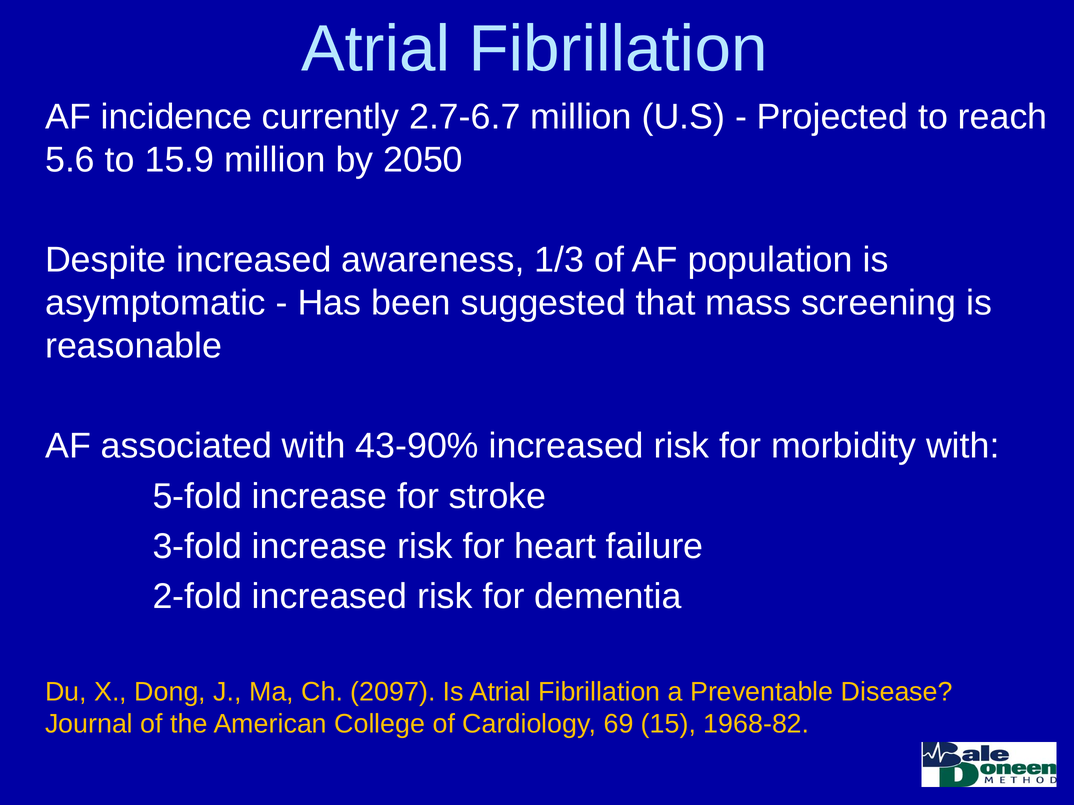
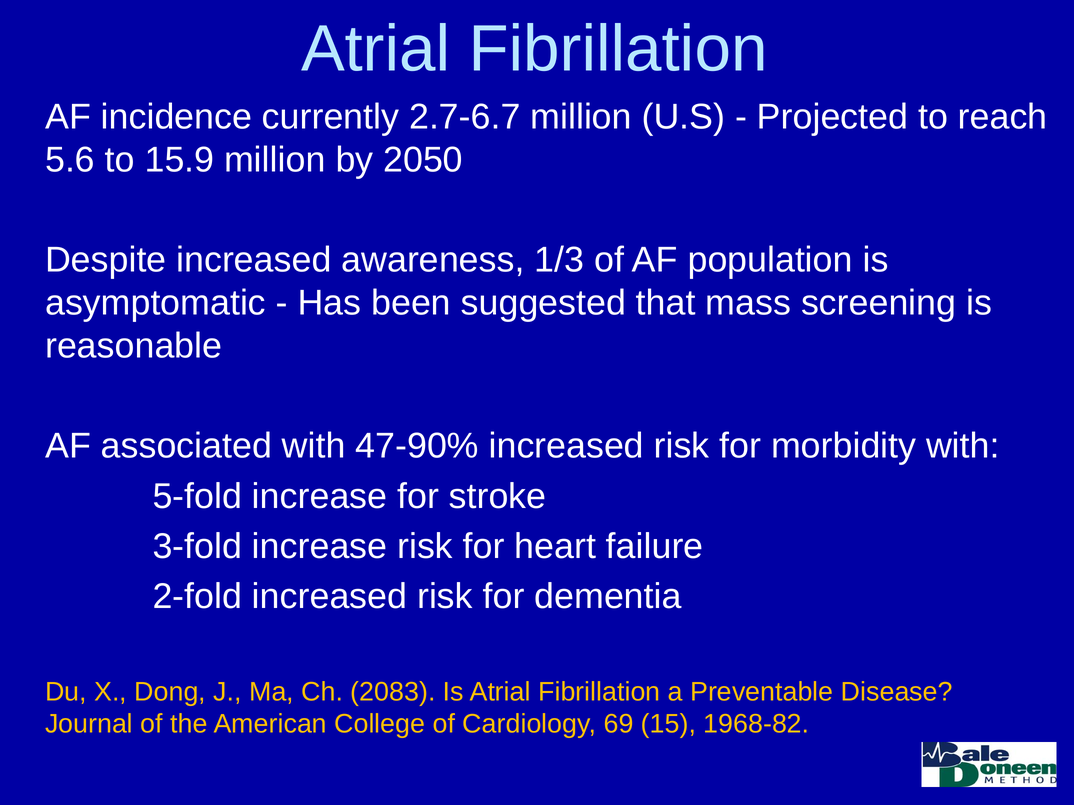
43-90%: 43-90% -> 47-90% (417, 446)
2097: 2097 -> 2083 (393, 692)
